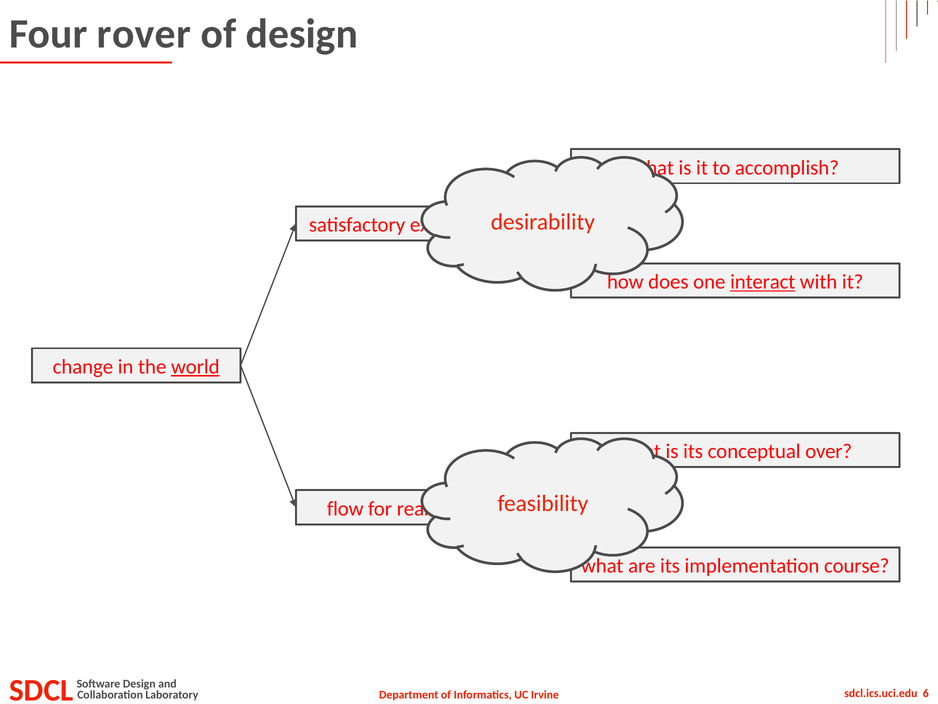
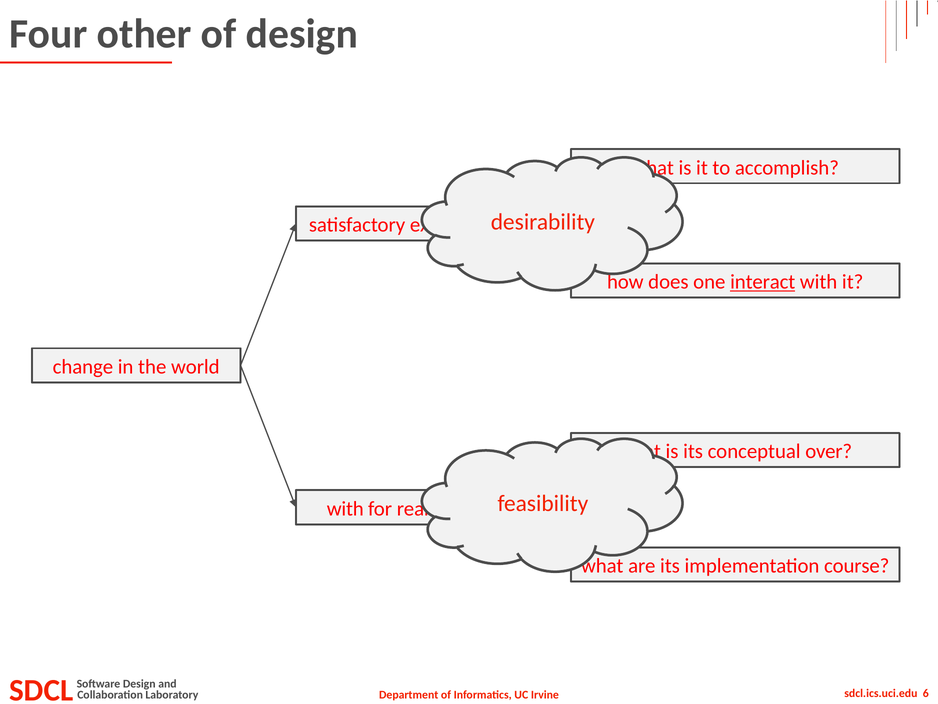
rover: rover -> other (144, 34)
world underline: present -> none (195, 367)
flow: flow -> with (345, 508)
